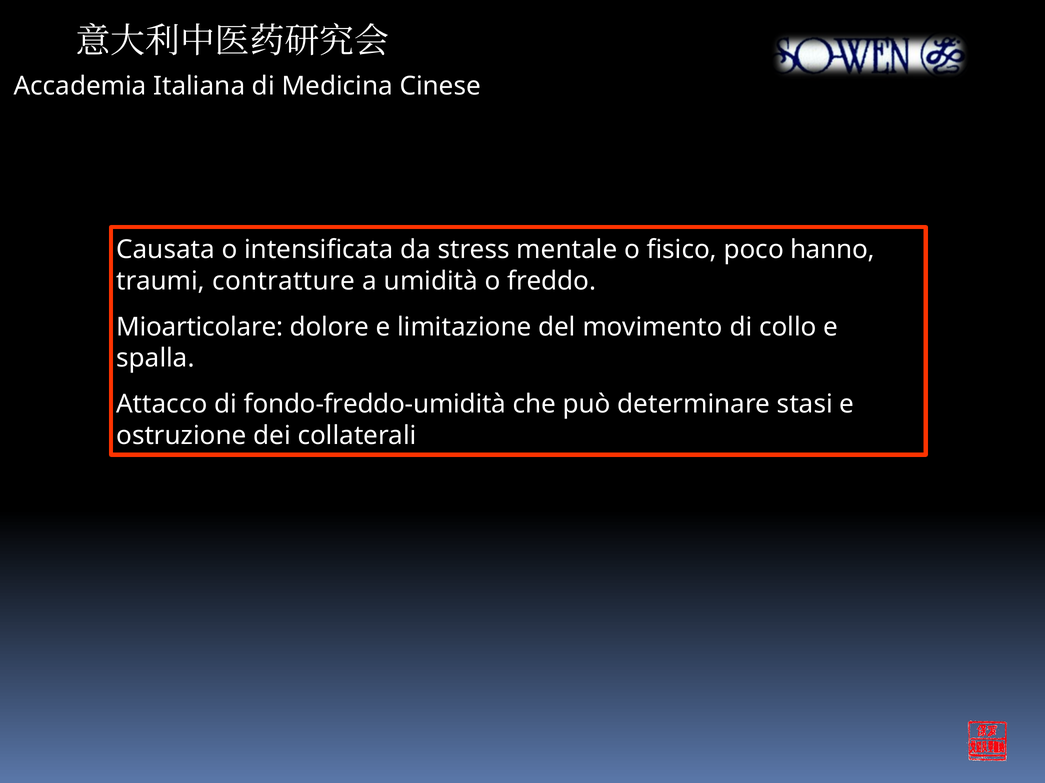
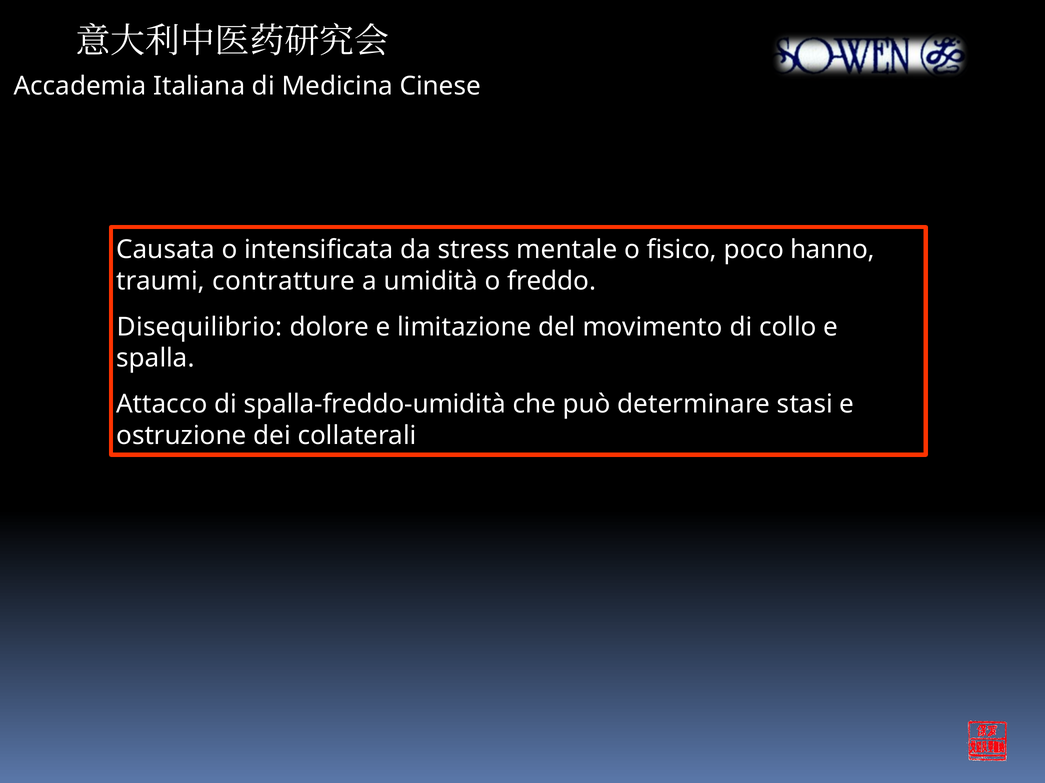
Mioarticolare: Mioarticolare -> Disequilibrio (199, 327)
fondo-freddo-umidità: fondo-freddo-umidità -> spalla-freddo-umidità (375, 405)
